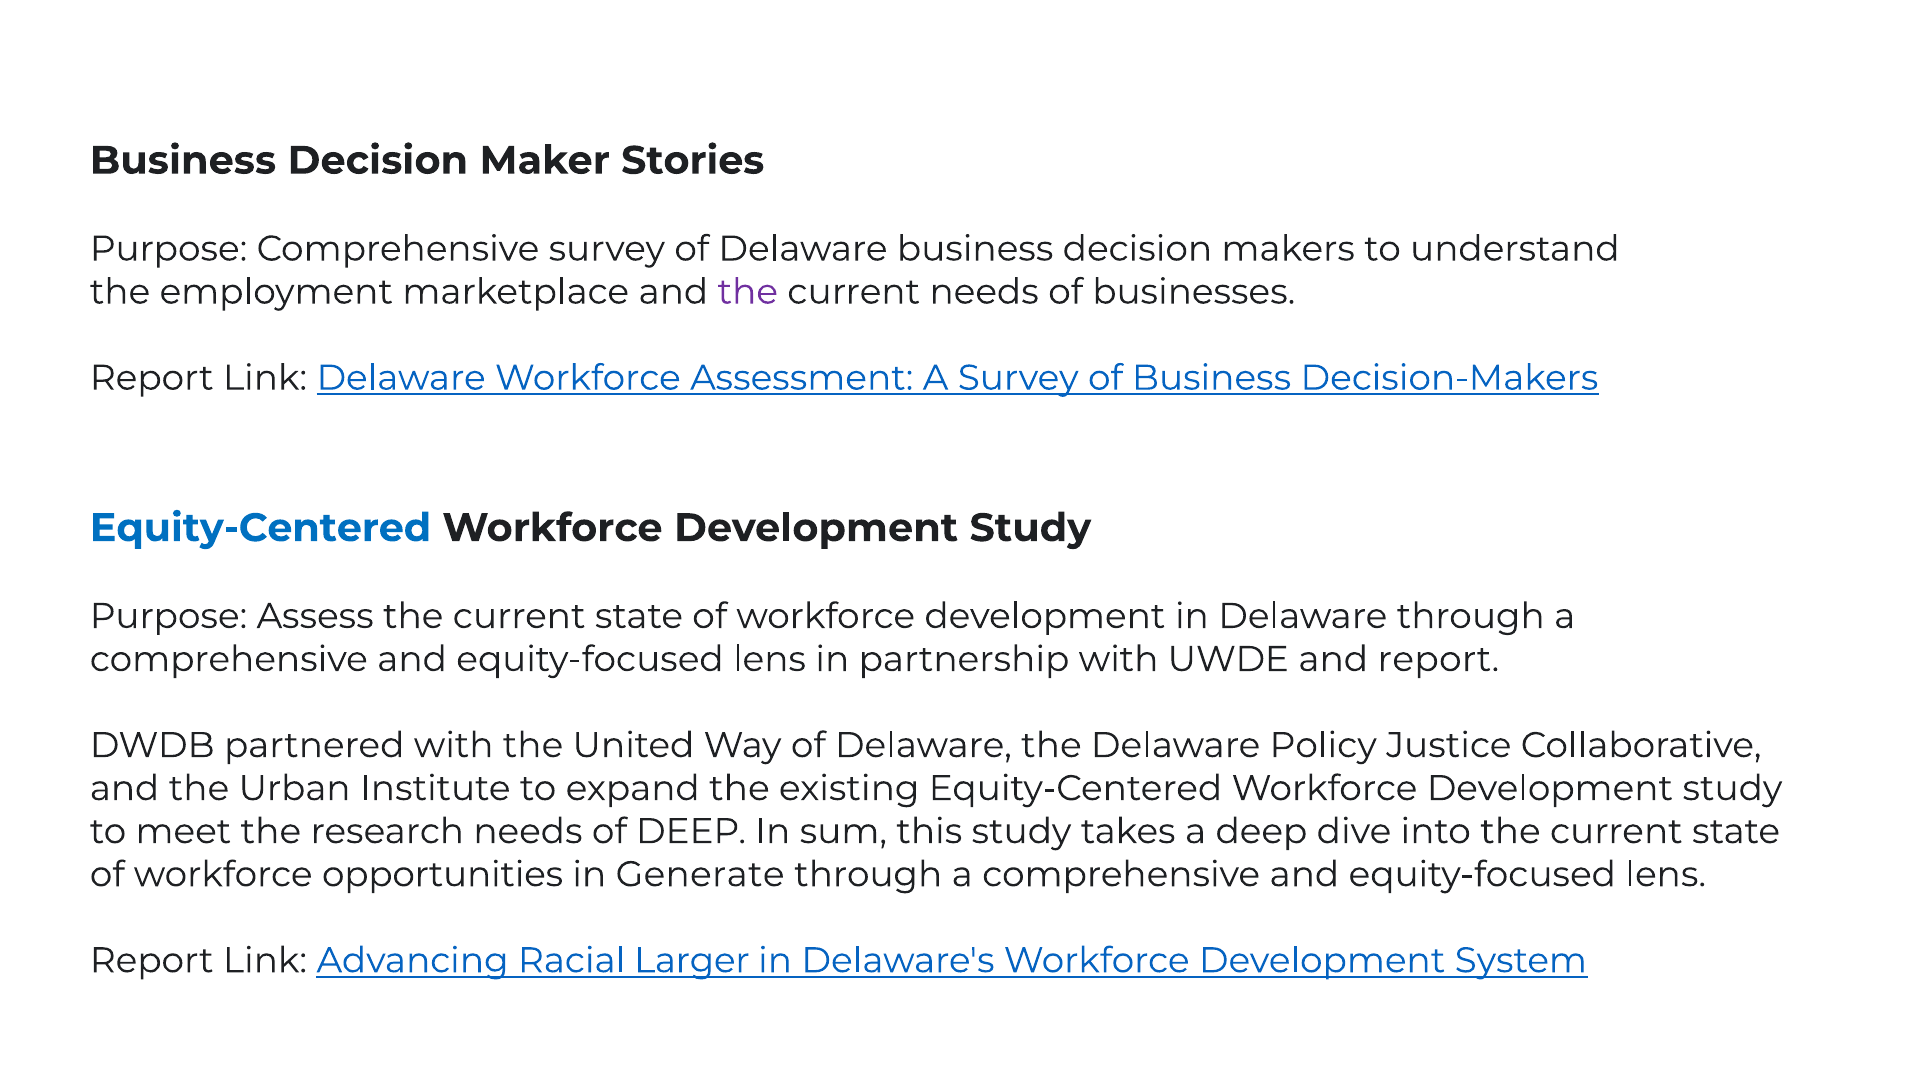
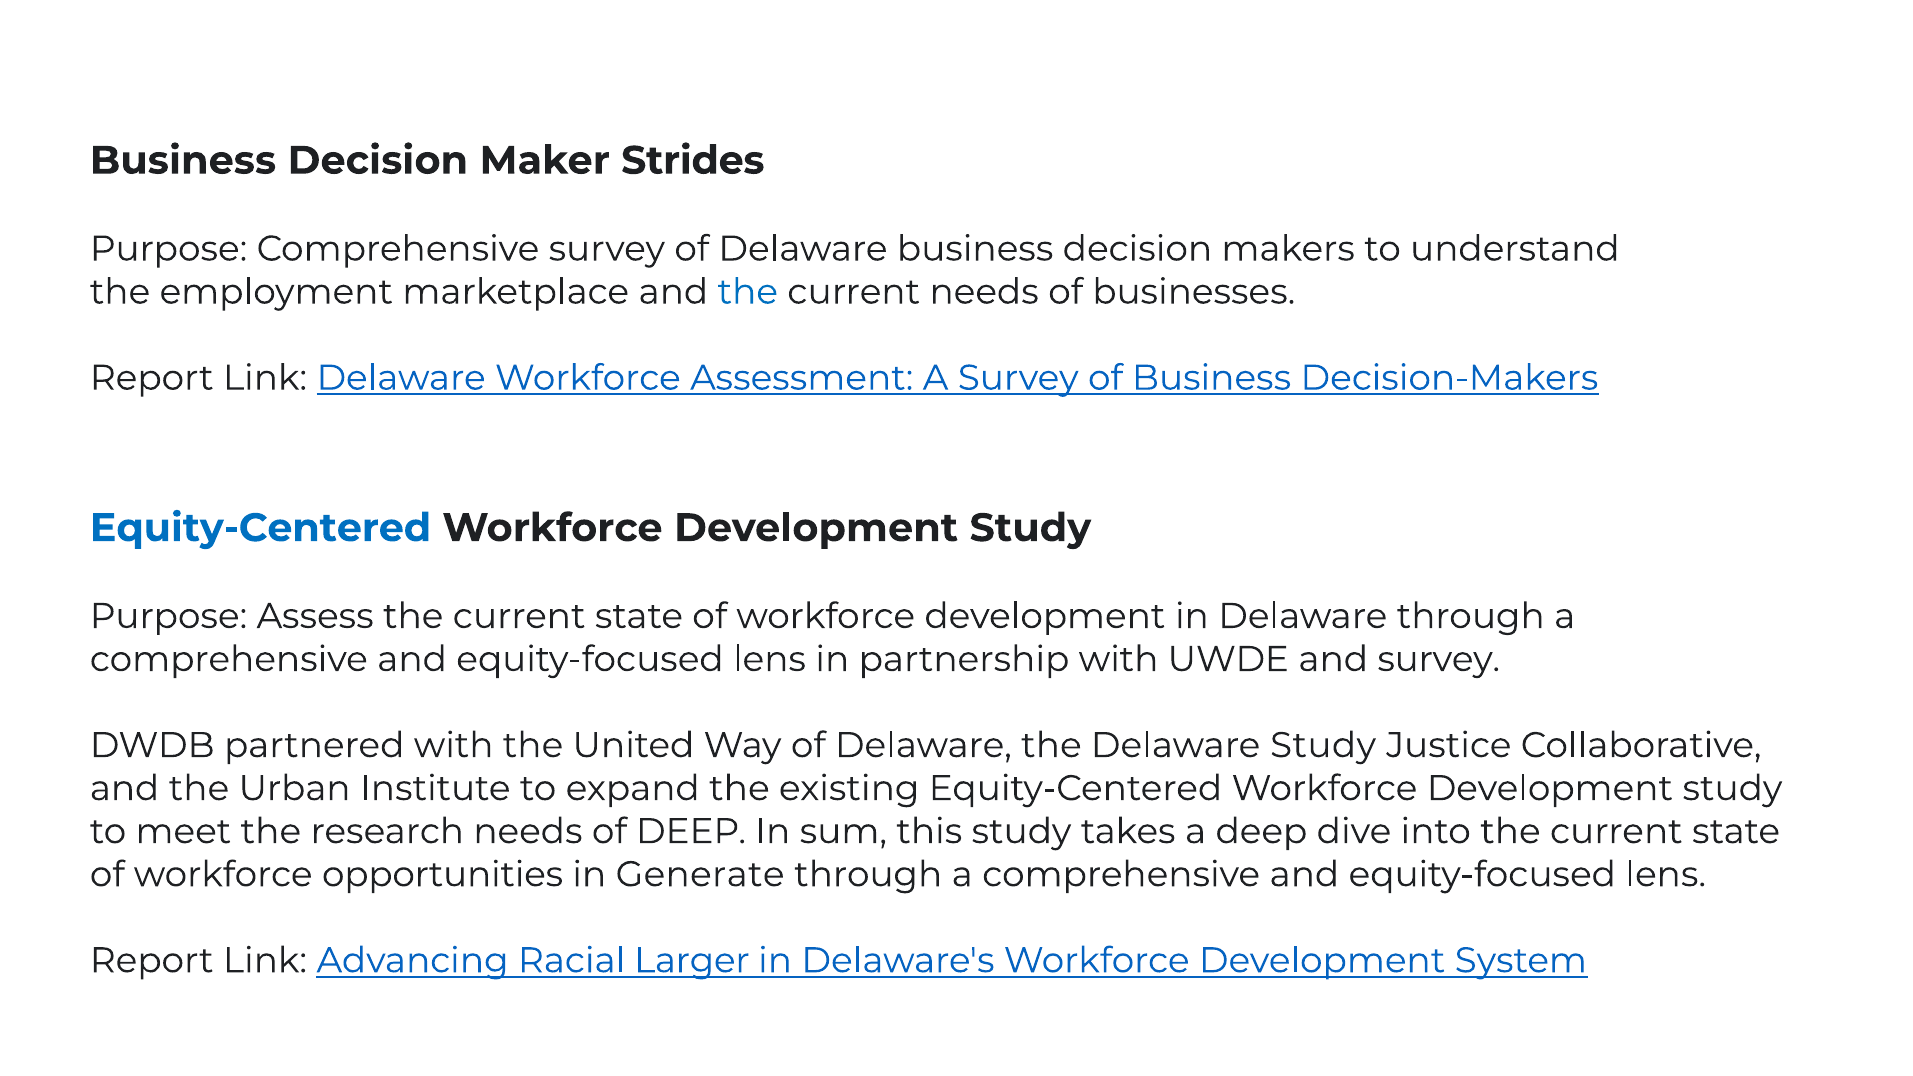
Stories: Stories -> Strides (693, 161)
the colour: purple -> blue (748, 292)
and report: report -> survey (1439, 659)
Delaware Policy: Policy -> Study (1323, 745)
